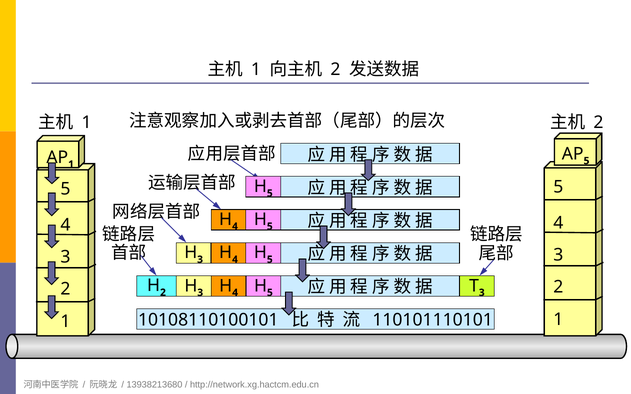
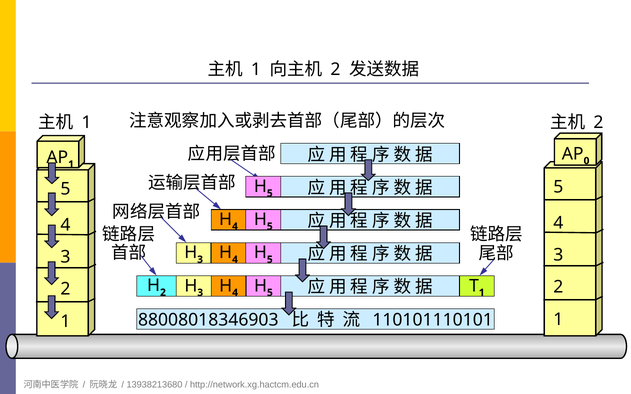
5: 5 -> 0 (586, 161)
3: 3 -> 1 (482, 293)
10108110100101: 10108110100101 -> 88008018346903 (208, 321)
